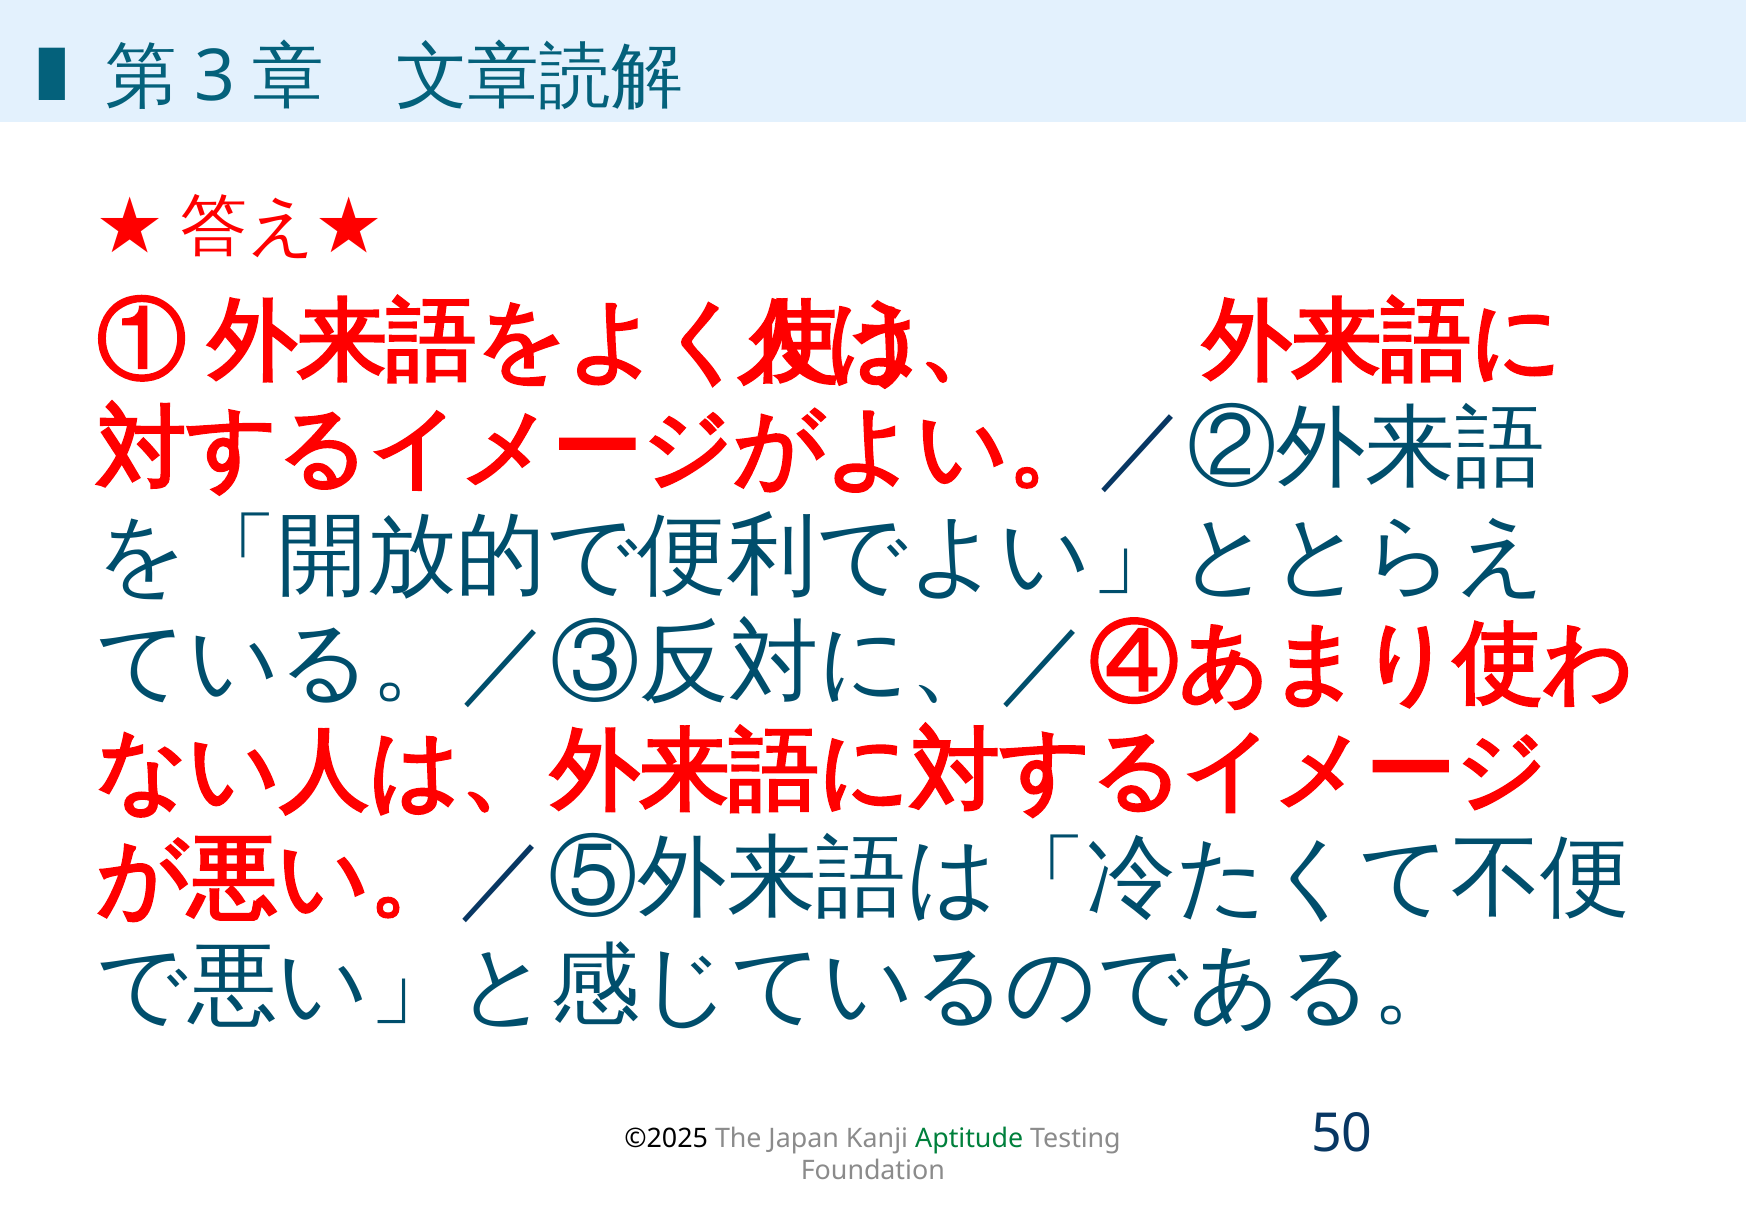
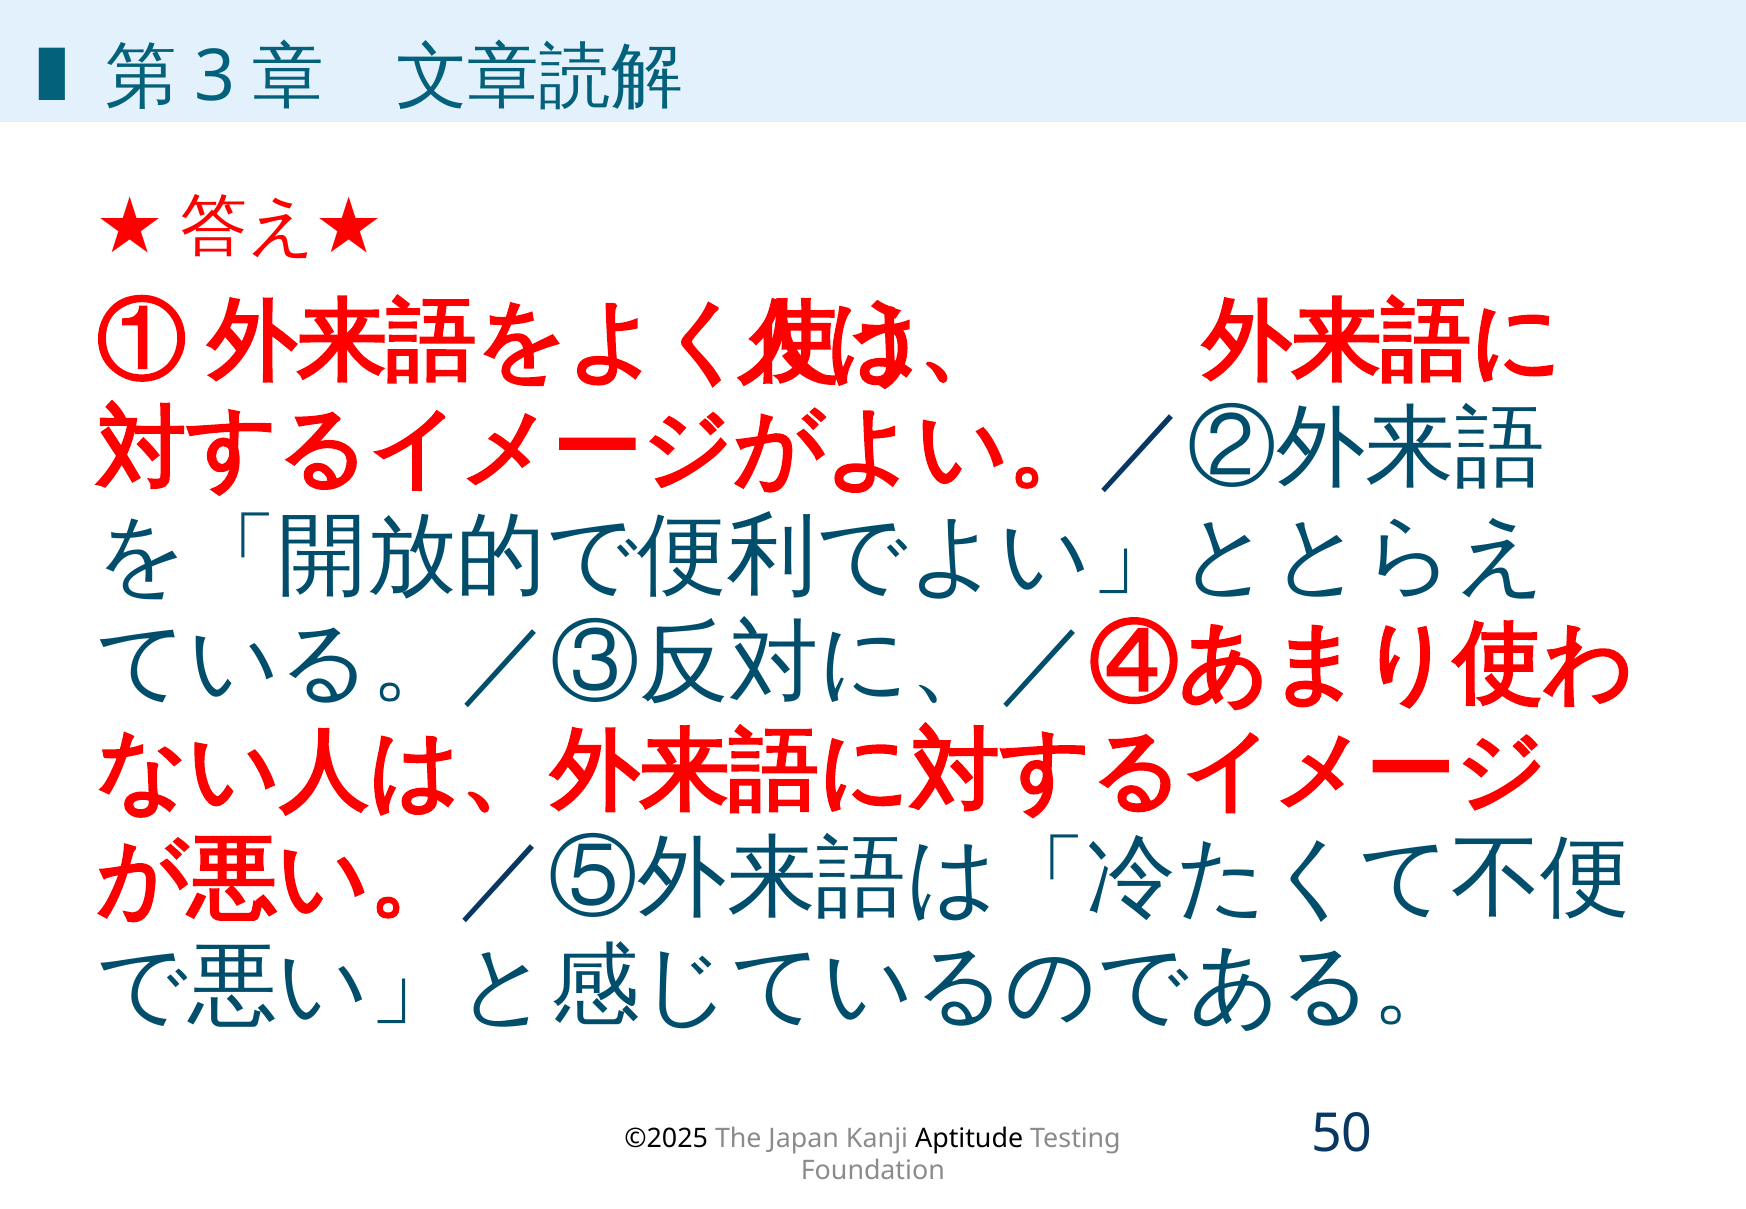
Aptitude colour: green -> black (969, 1138)
